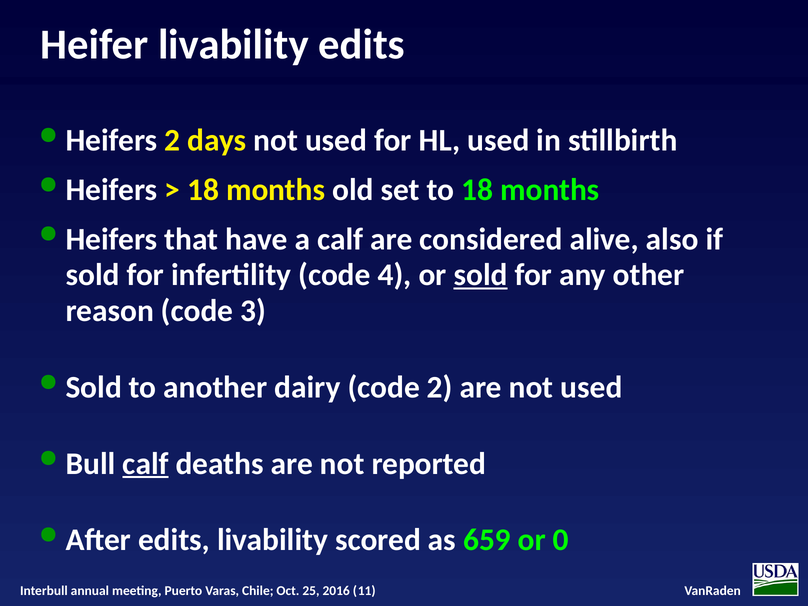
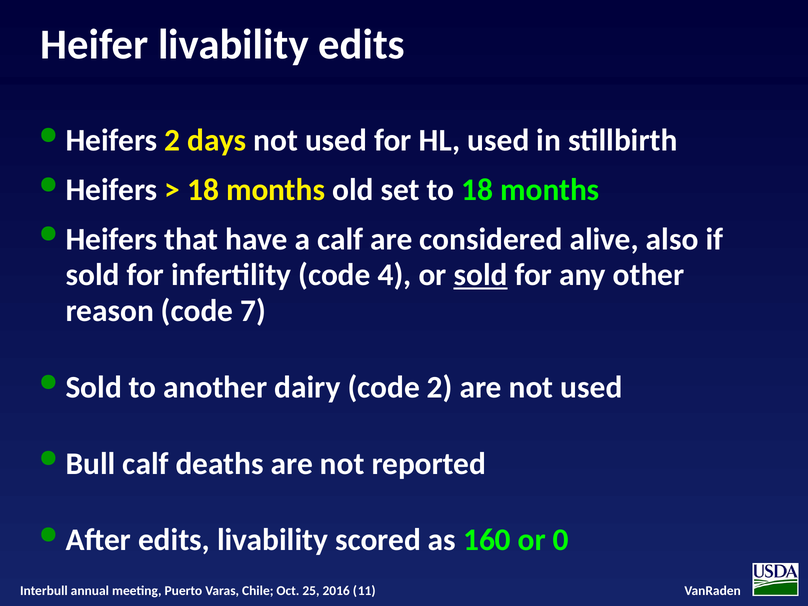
3: 3 -> 7 (253, 311)
calf underline: present -> none (146, 464)
659: 659 -> 160 (487, 540)
